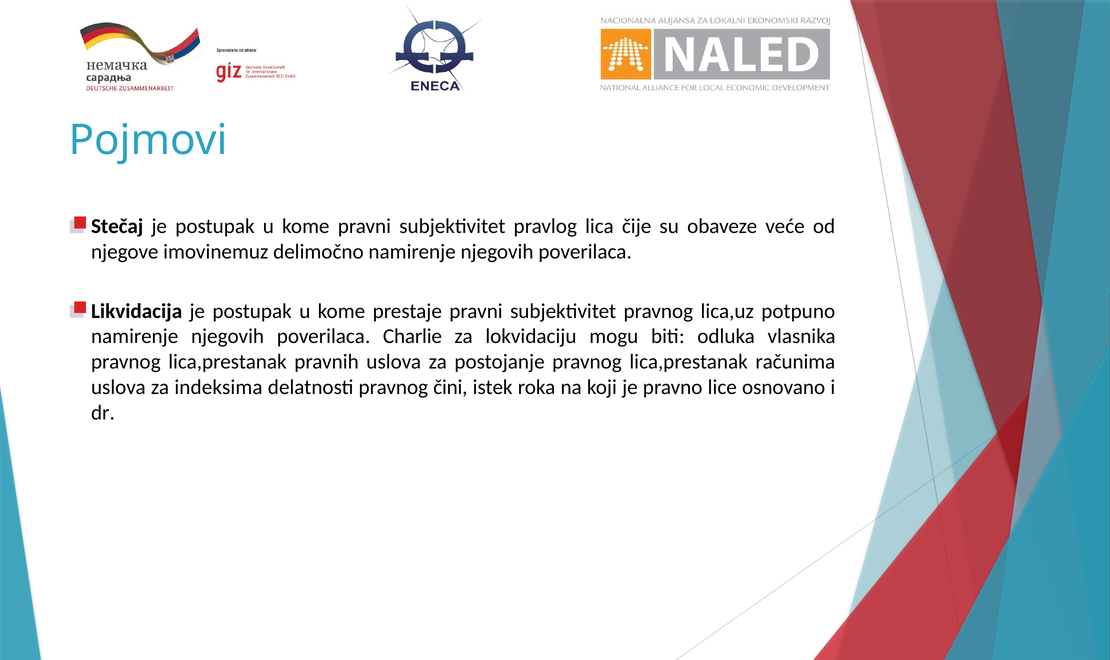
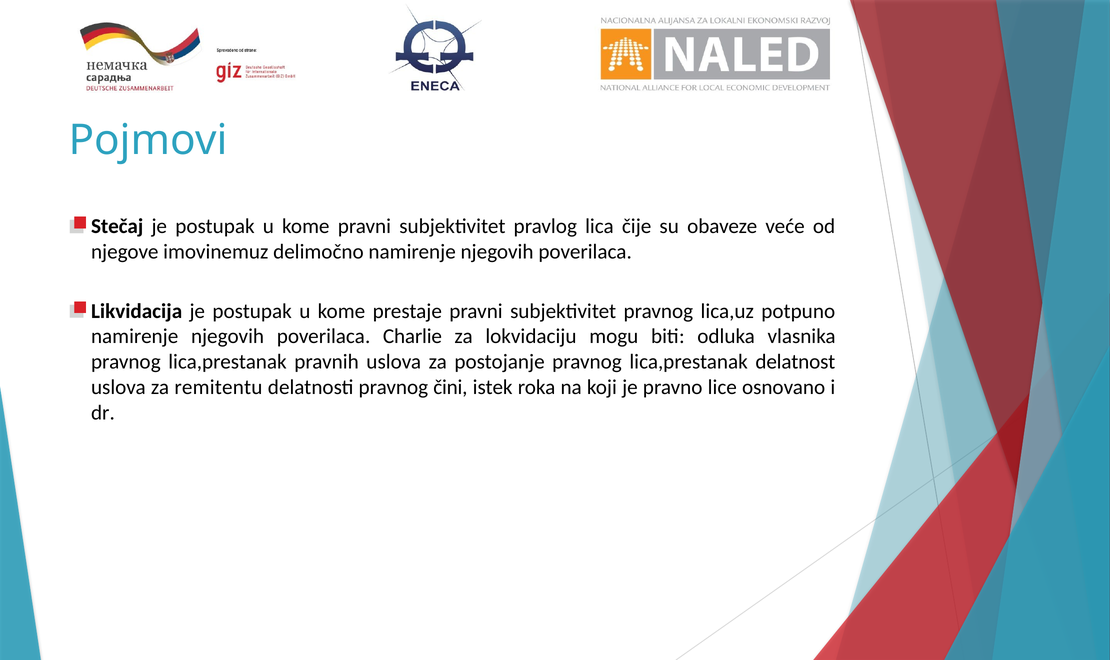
računima: računima -> delatnost (795, 362)
indeksima: indeksima -> remitentu (218, 387)
